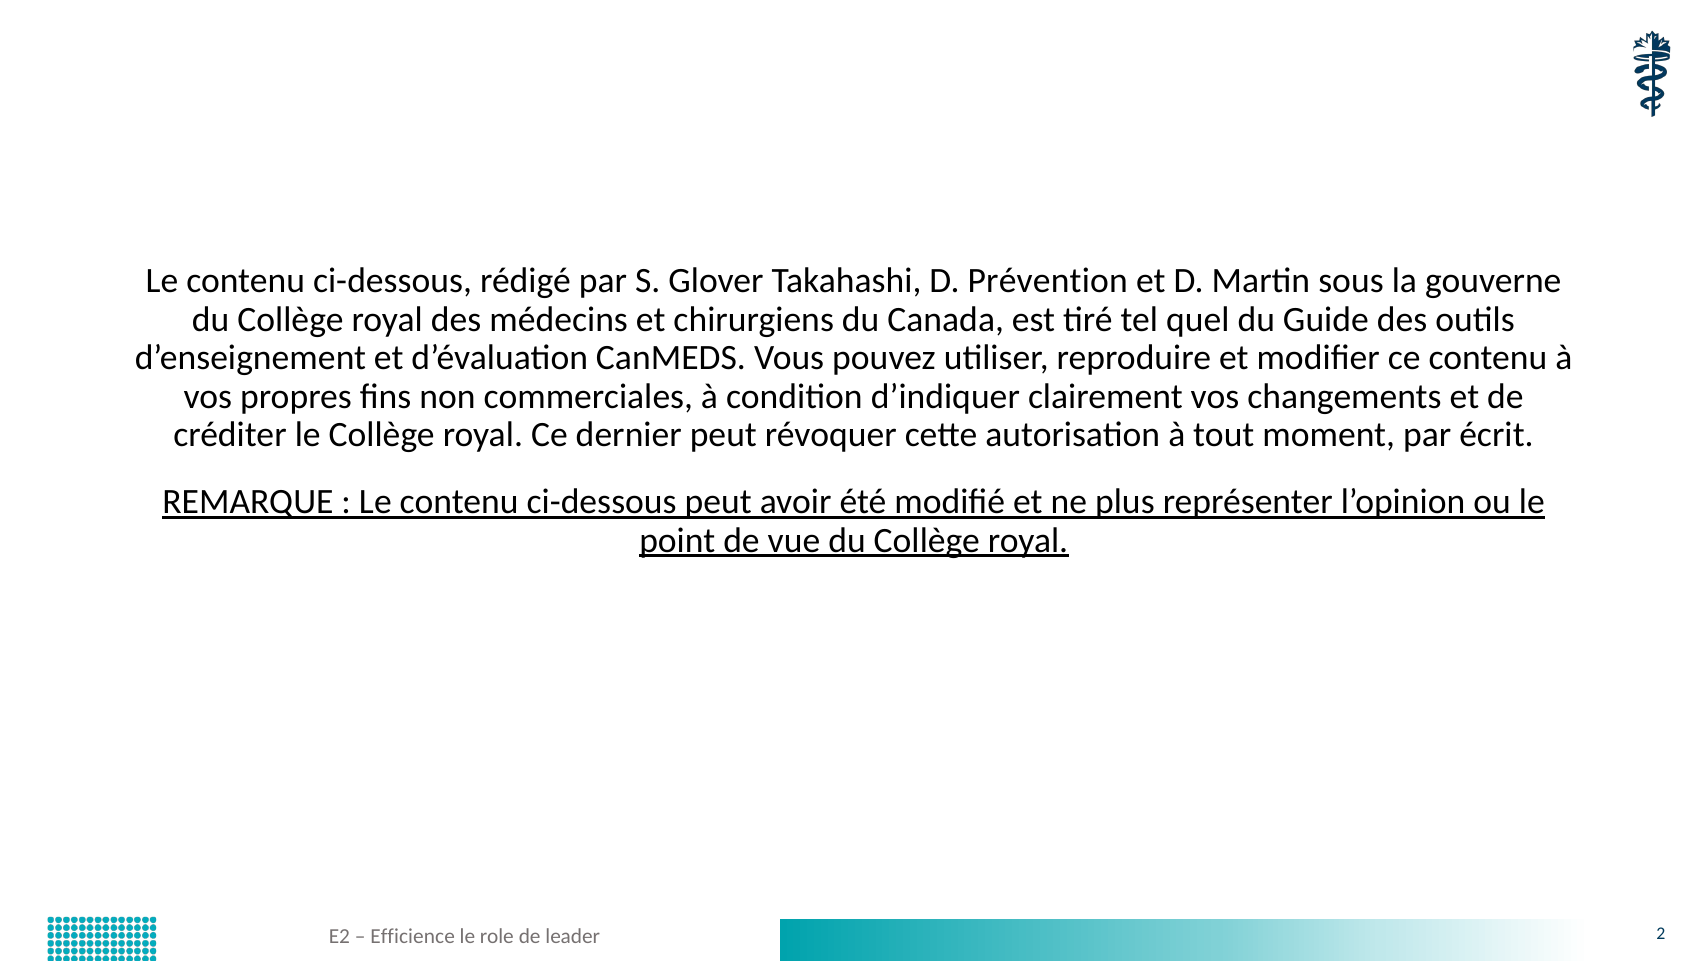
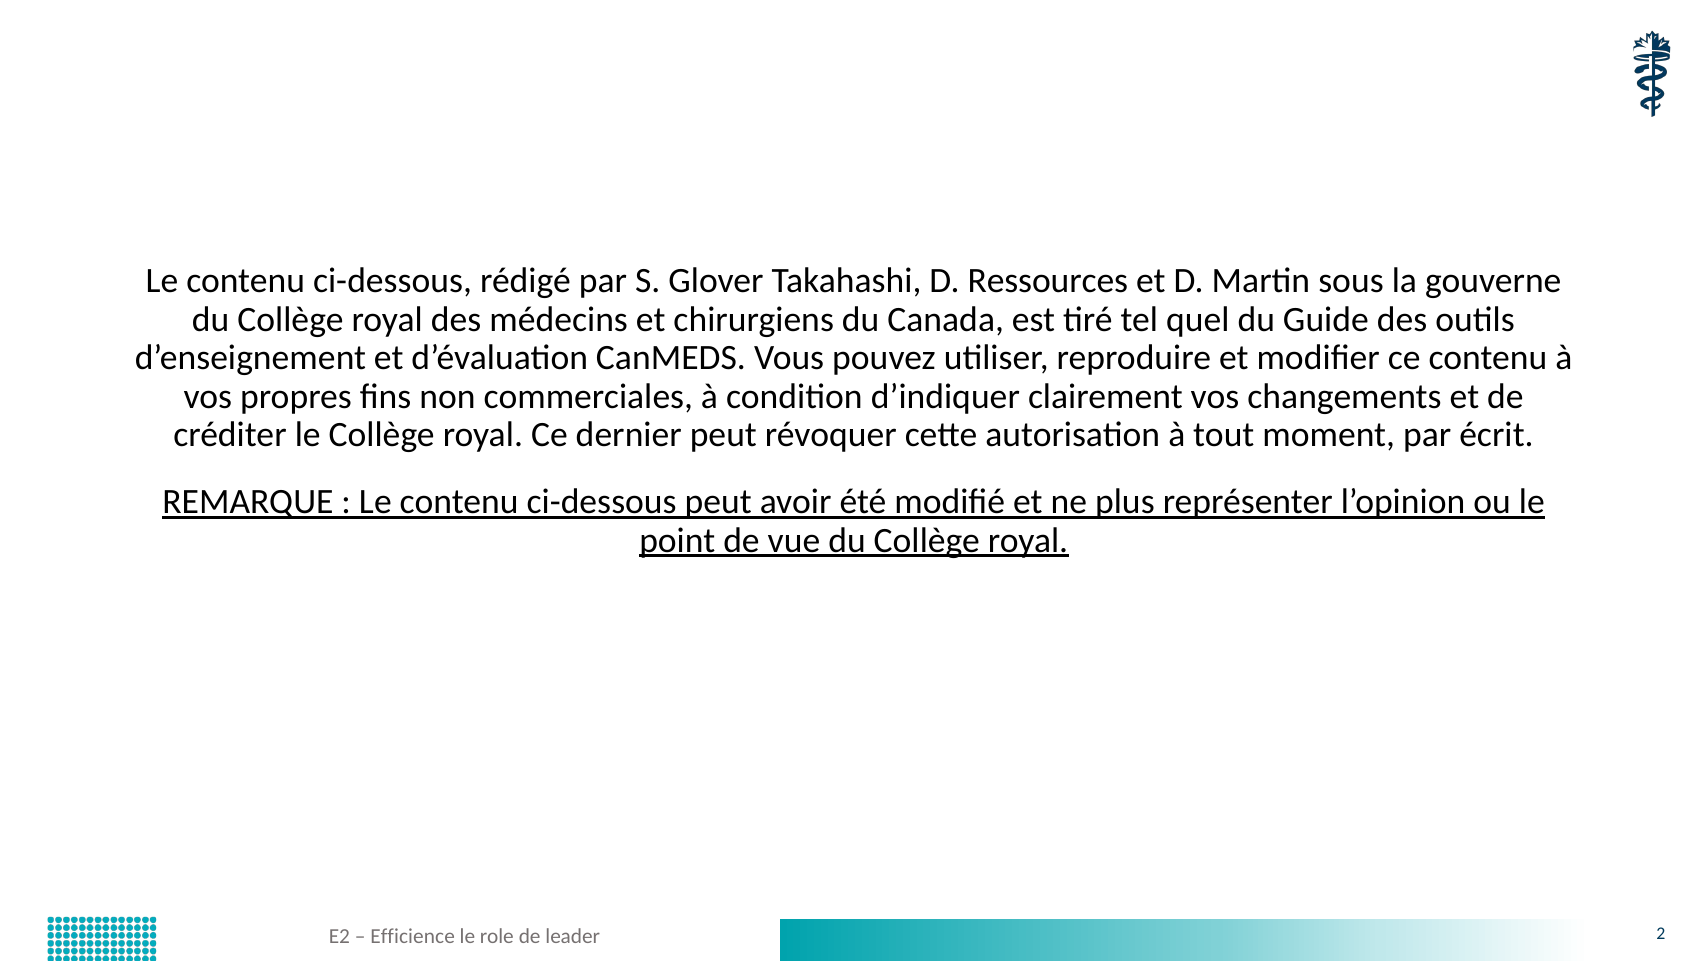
Prévention: Prévention -> Ressources (1048, 281)
